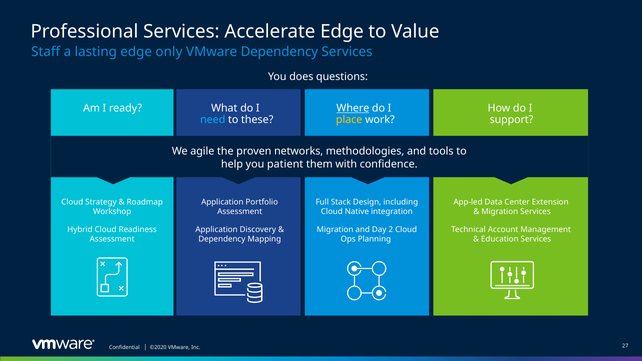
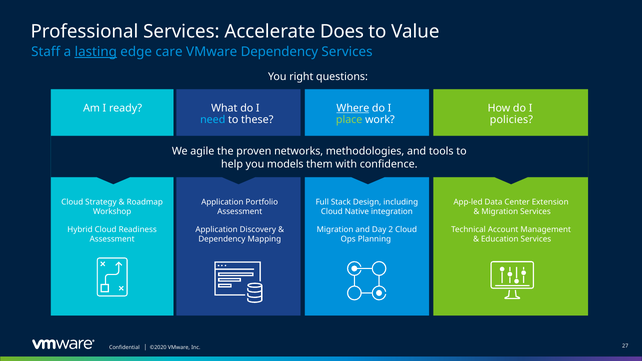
Accelerate Edge: Edge -> Does (342, 32)
lasting underline: none -> present (96, 52)
only: only -> care (169, 52)
does: does -> right (301, 77)
place colour: yellow -> light green (349, 120)
support: support -> policies (511, 120)
patient: patient -> models (285, 164)
